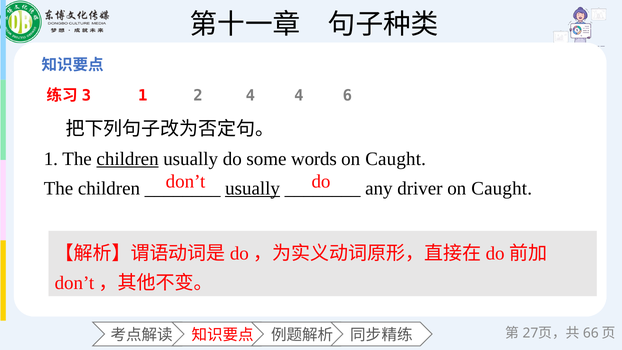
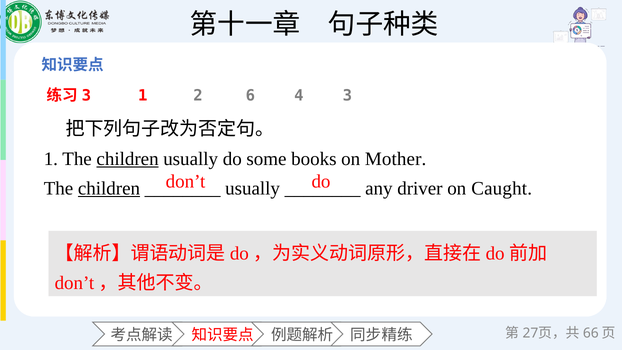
2 4: 4 -> 6 (250, 96)
6: 6 -> 3 (347, 96)
words: words -> books (314, 159)
Caught: Caught -> Mother (396, 159)
children underline: none -> present (109, 188)
usually underline: present -> none (253, 188)
